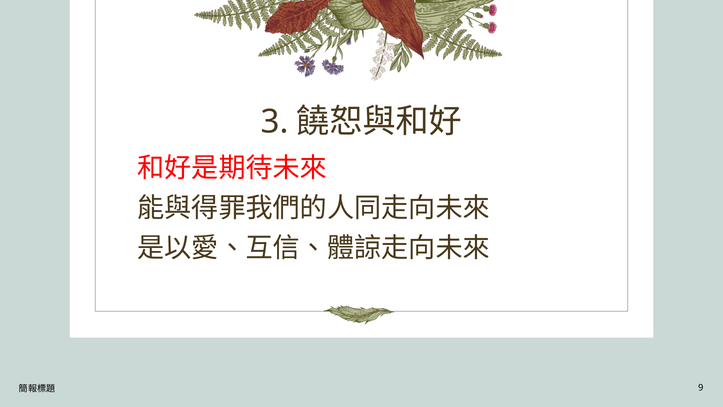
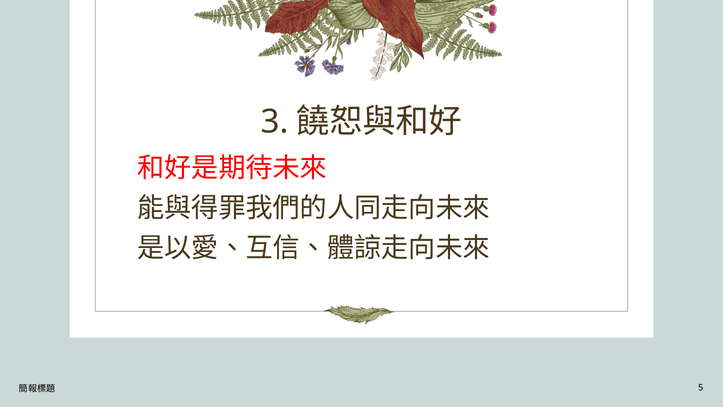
9: 9 -> 5 (701, 388)
